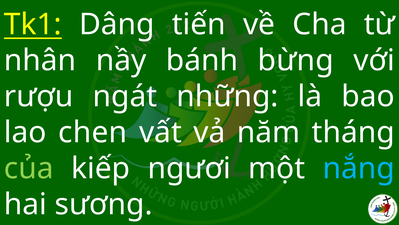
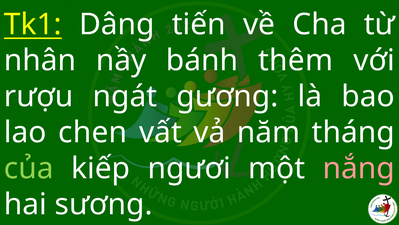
bừng: bừng -> thêm (296, 60)
những: những -> gương (227, 96)
nắng colour: light blue -> pink (359, 168)
